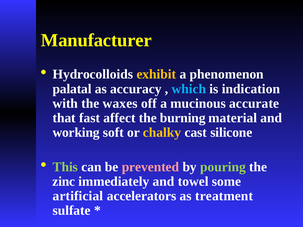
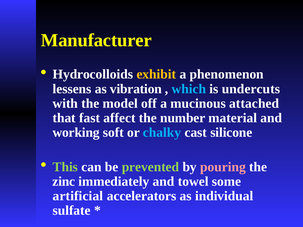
palatal: palatal -> lessens (72, 89)
accuracy: accuracy -> vibration (136, 89)
indication: indication -> undercuts (251, 89)
waxes: waxes -> model (120, 103)
accurate: accurate -> attached (254, 103)
burning: burning -> number (183, 118)
chalky colour: yellow -> light blue (162, 133)
prevented colour: pink -> light green (150, 167)
pouring colour: light green -> pink (223, 167)
treatment: treatment -> individual (224, 196)
